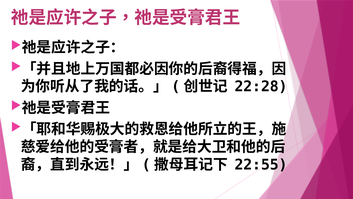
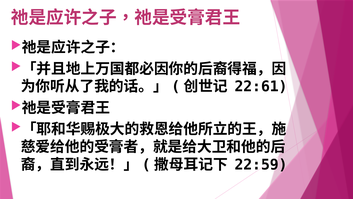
22:28: 22:28 -> 22:61 (261, 86)
22:55: 22:55 -> 22:59 (261, 164)
